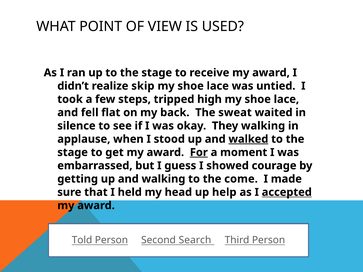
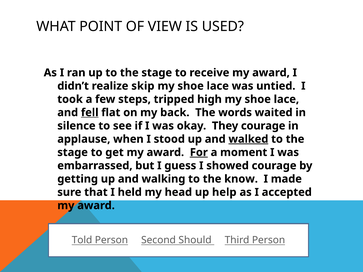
fell underline: none -> present (90, 113)
sweat: sweat -> words (235, 113)
They walking: walking -> courage (263, 126)
come: come -> know (241, 179)
accepted underline: present -> none (287, 192)
Search: Search -> Should (195, 240)
